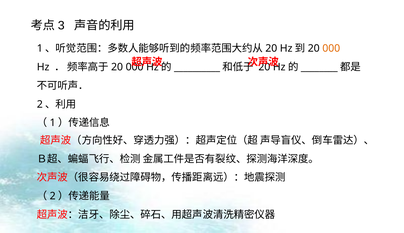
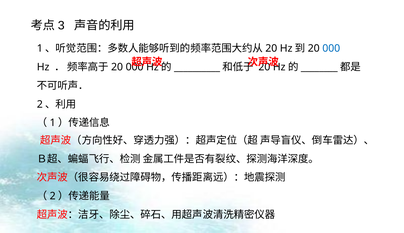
000 colour: orange -> blue (331, 48)
